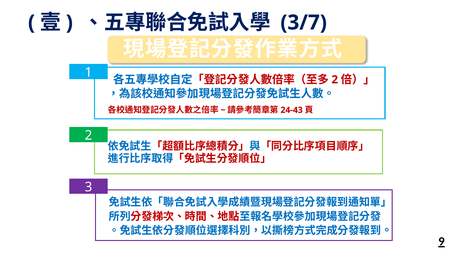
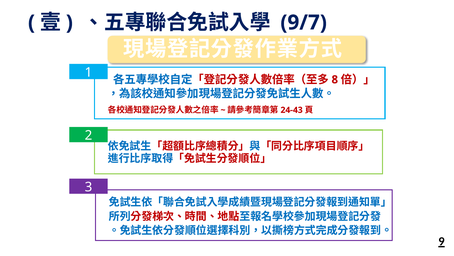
3/7: 3/7 -> 9/7 (304, 23)
2: 2 -> 8 (335, 79)
